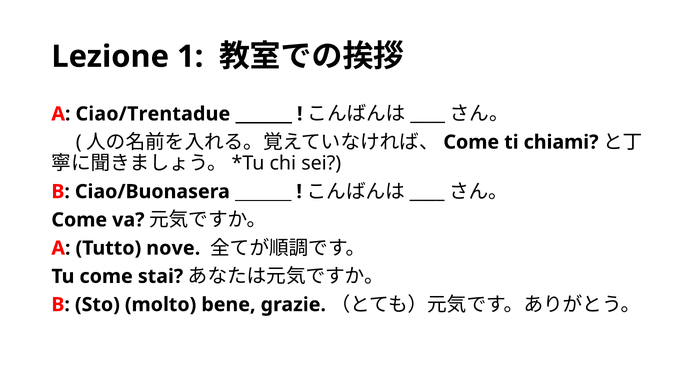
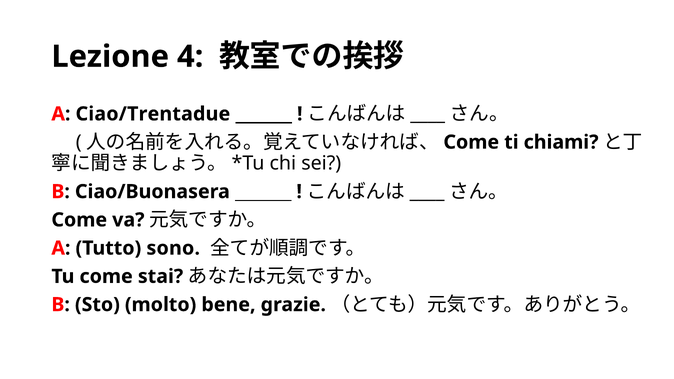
1: 1 -> 4 (190, 57)
nove: nove -> sono (173, 248)
